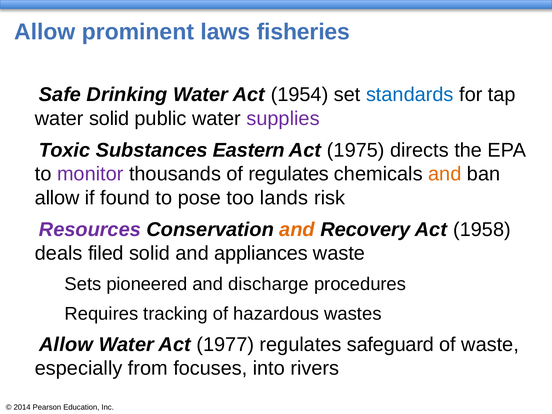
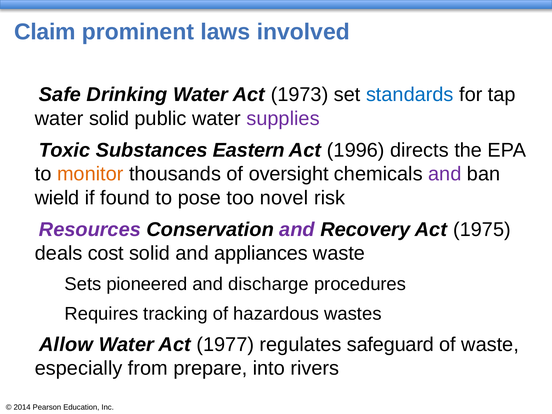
Allow: Allow -> Claim (45, 32)
fisheries: fisheries -> involved (303, 32)
1954: 1954 -> 1973 (300, 95)
1975: 1975 -> 1996 (356, 150)
monitor colour: purple -> orange (90, 174)
of regulates: regulates -> oversight (289, 174)
and colour: orange -> purple (445, 174)
allow: allow -> wield (57, 198)
lands: lands -> novel (284, 198)
and colour: orange -> purple (297, 230)
1958: 1958 -> 1975 (482, 230)
filed: filed -> cost (106, 253)
focuses: focuses -> prepare (210, 368)
